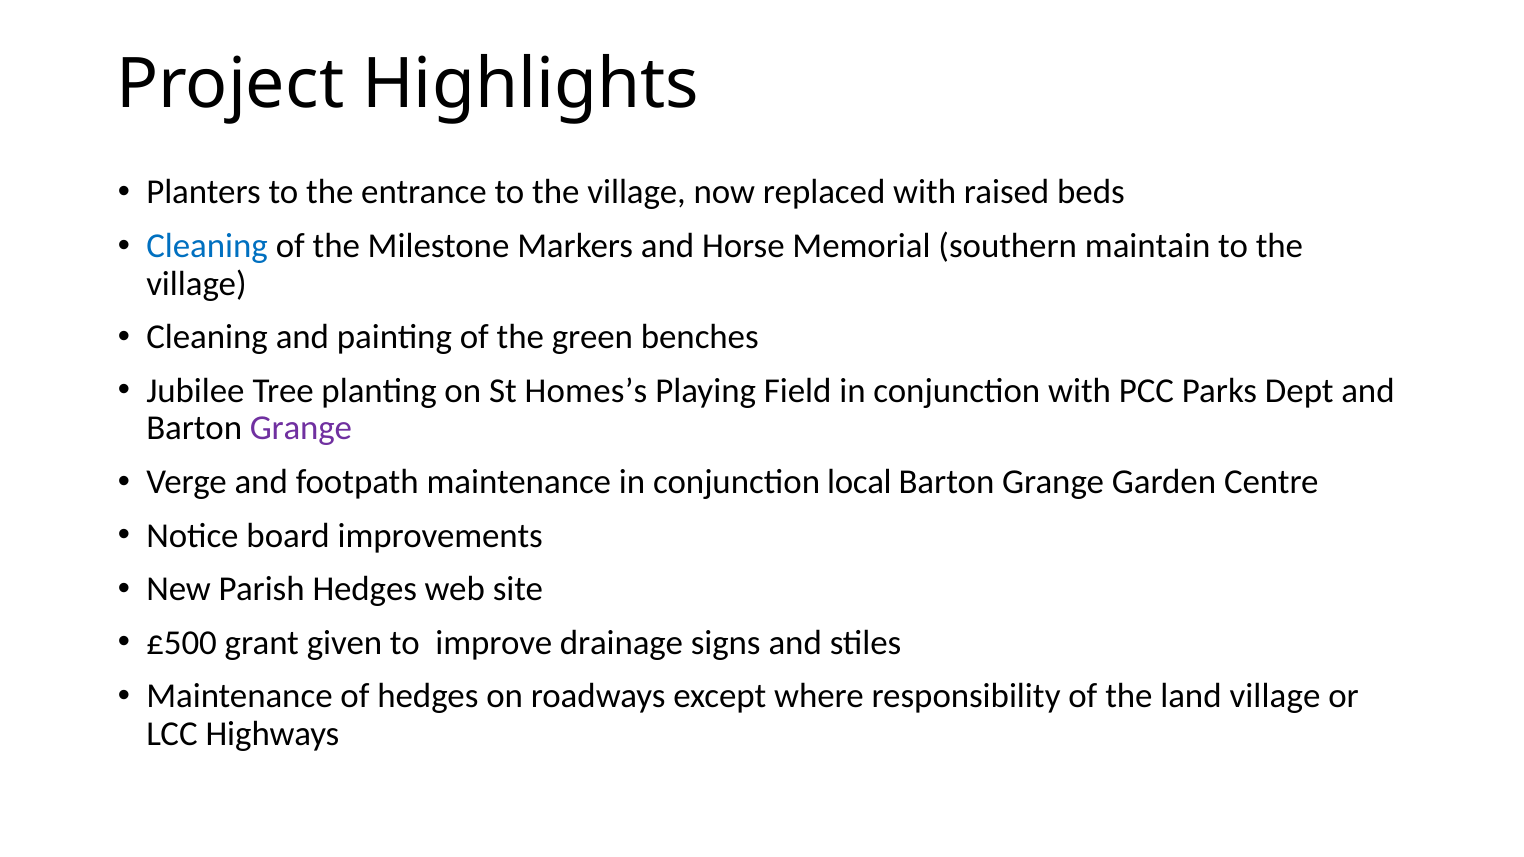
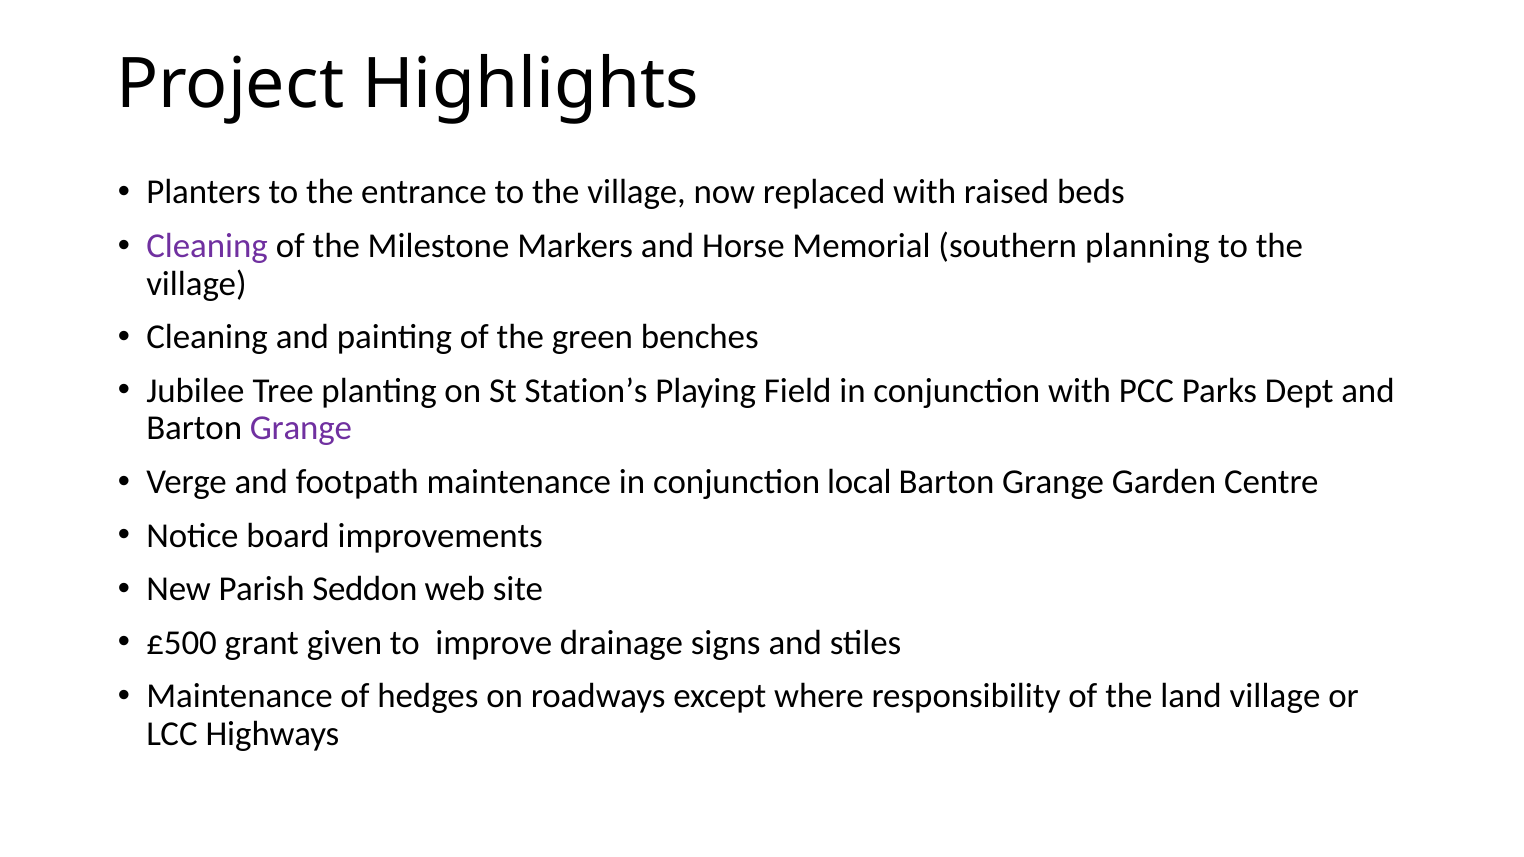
Cleaning colour: blue -> purple (207, 246)
maintain: maintain -> planning (1147, 246)
Homes’s: Homes’s -> Station’s (586, 391)
Parish Hedges: Hedges -> Seddon (365, 589)
